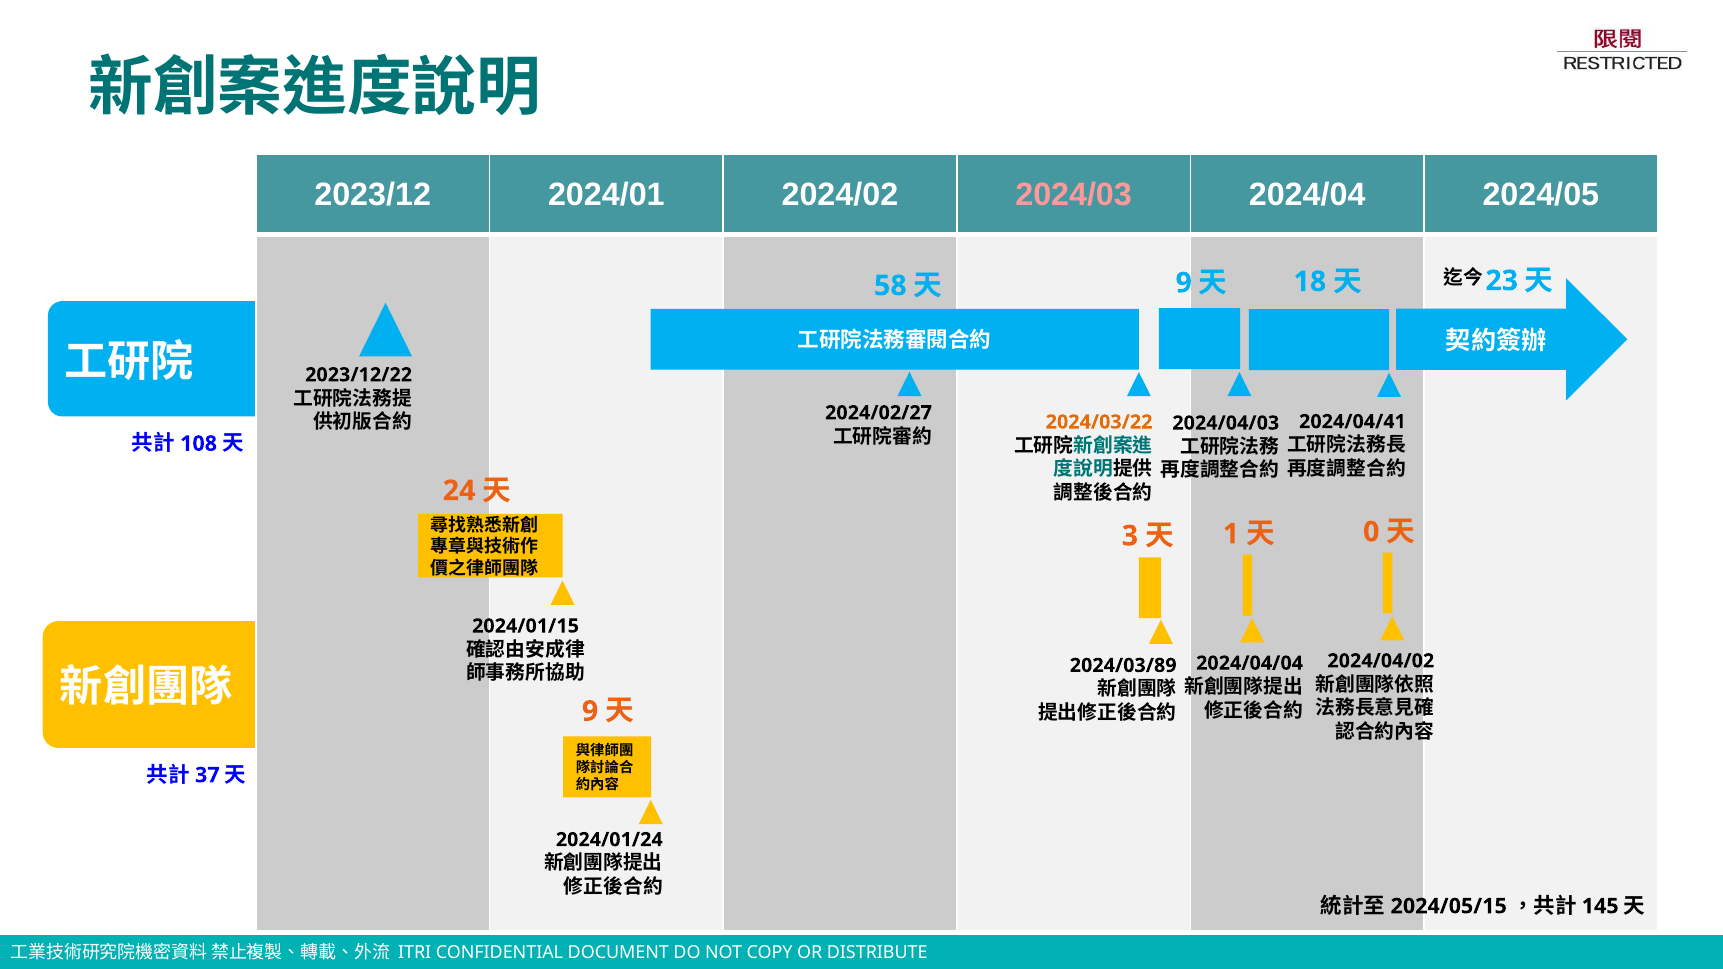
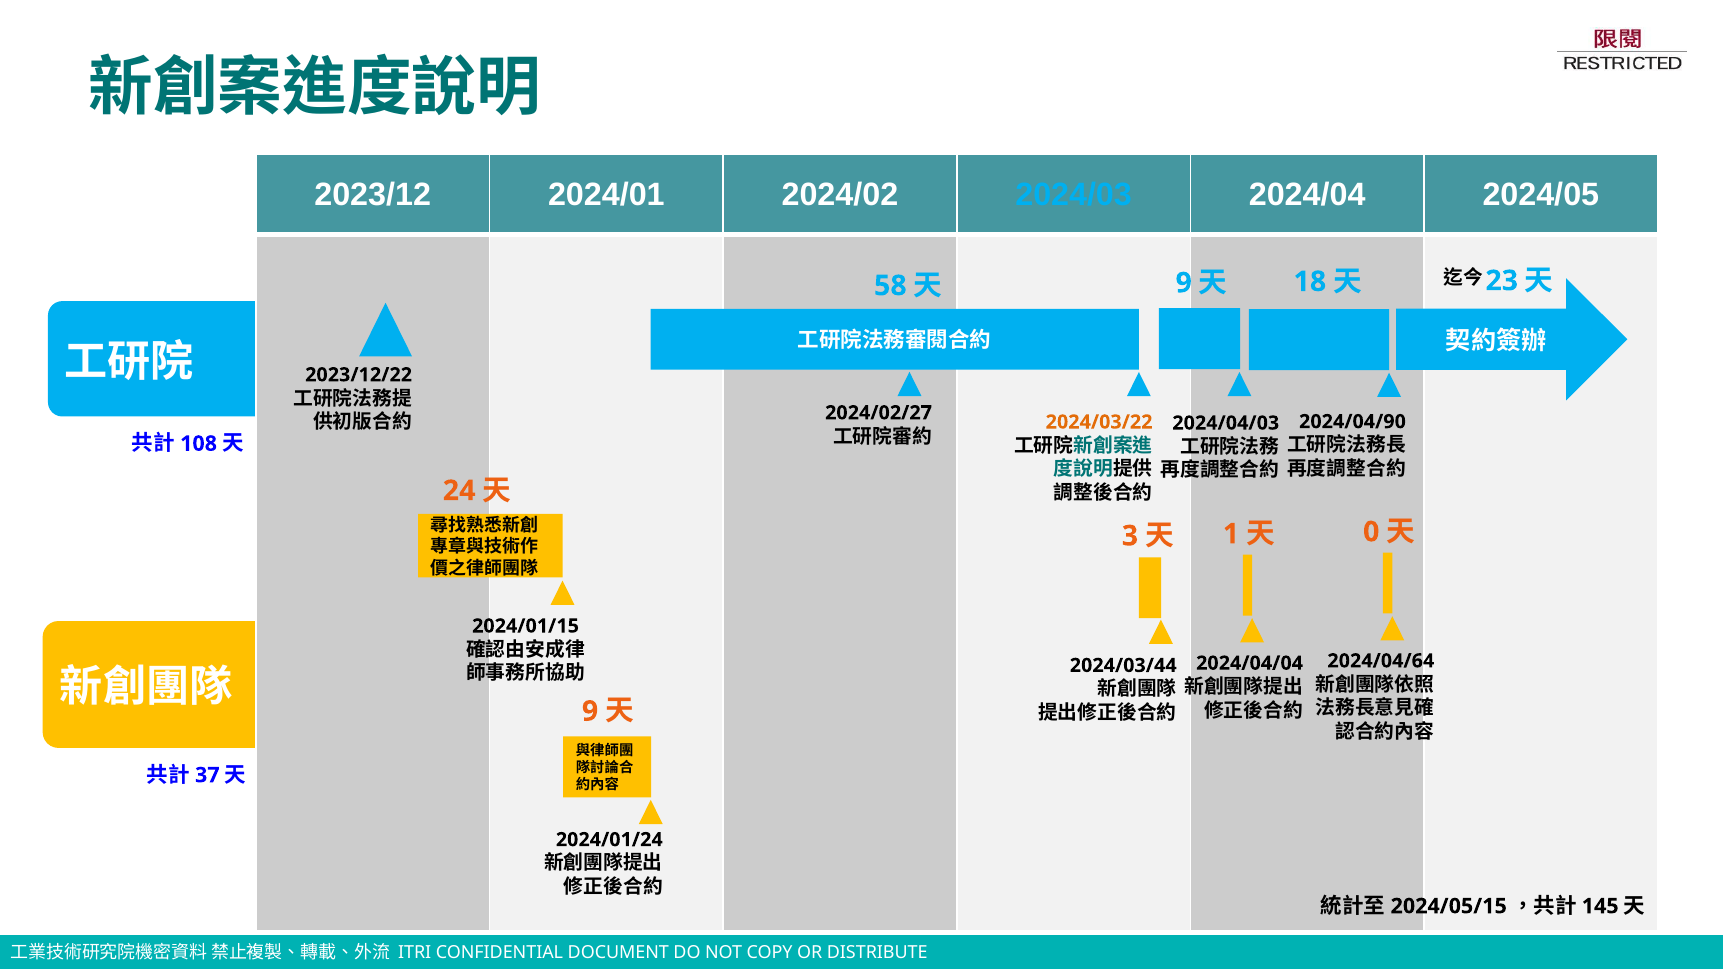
2024/03 colour: pink -> light blue (1074, 195)
2024/04/41: 2024/04/41 -> 2024/04/90 (1352, 422)
2024/04/02: 2024/04/02 -> 2024/04/64 (1381, 661)
2024/03/89: 2024/03/89 -> 2024/03/44 (1123, 666)
